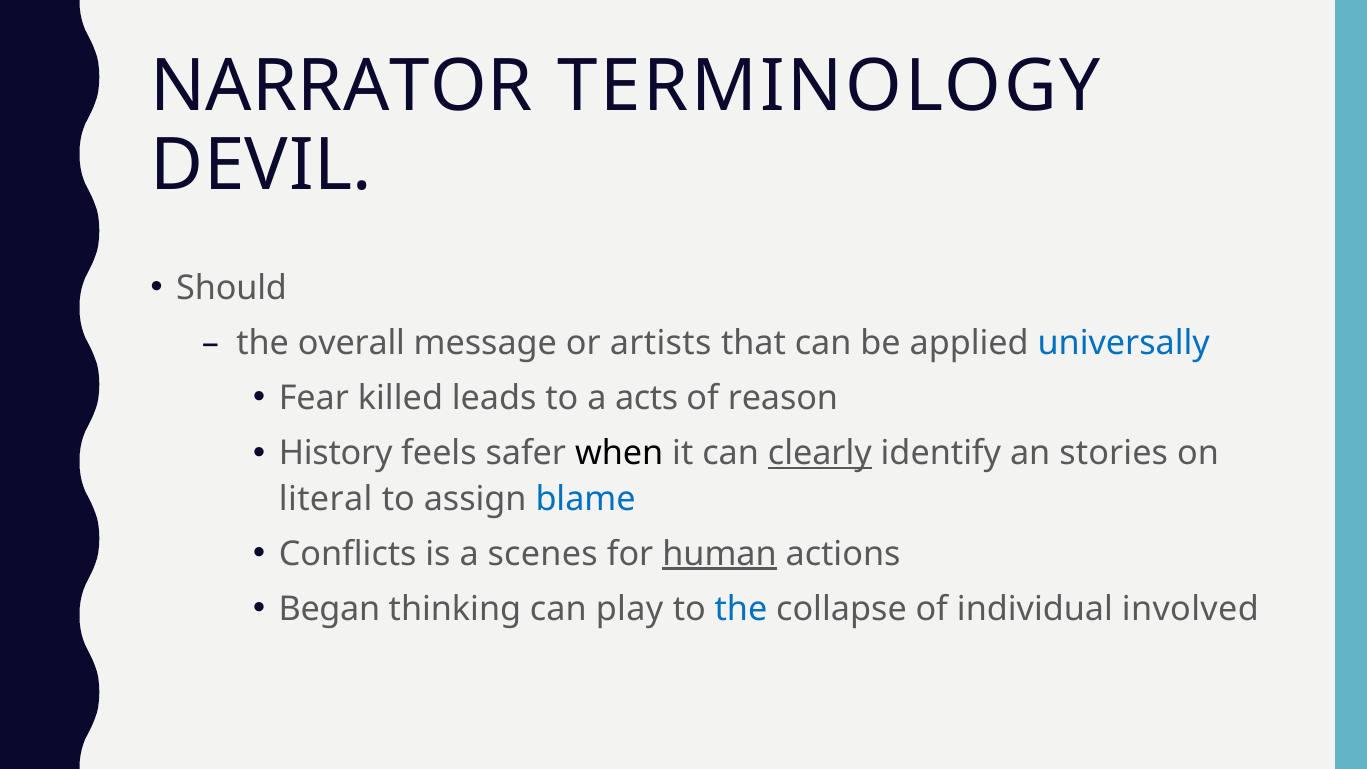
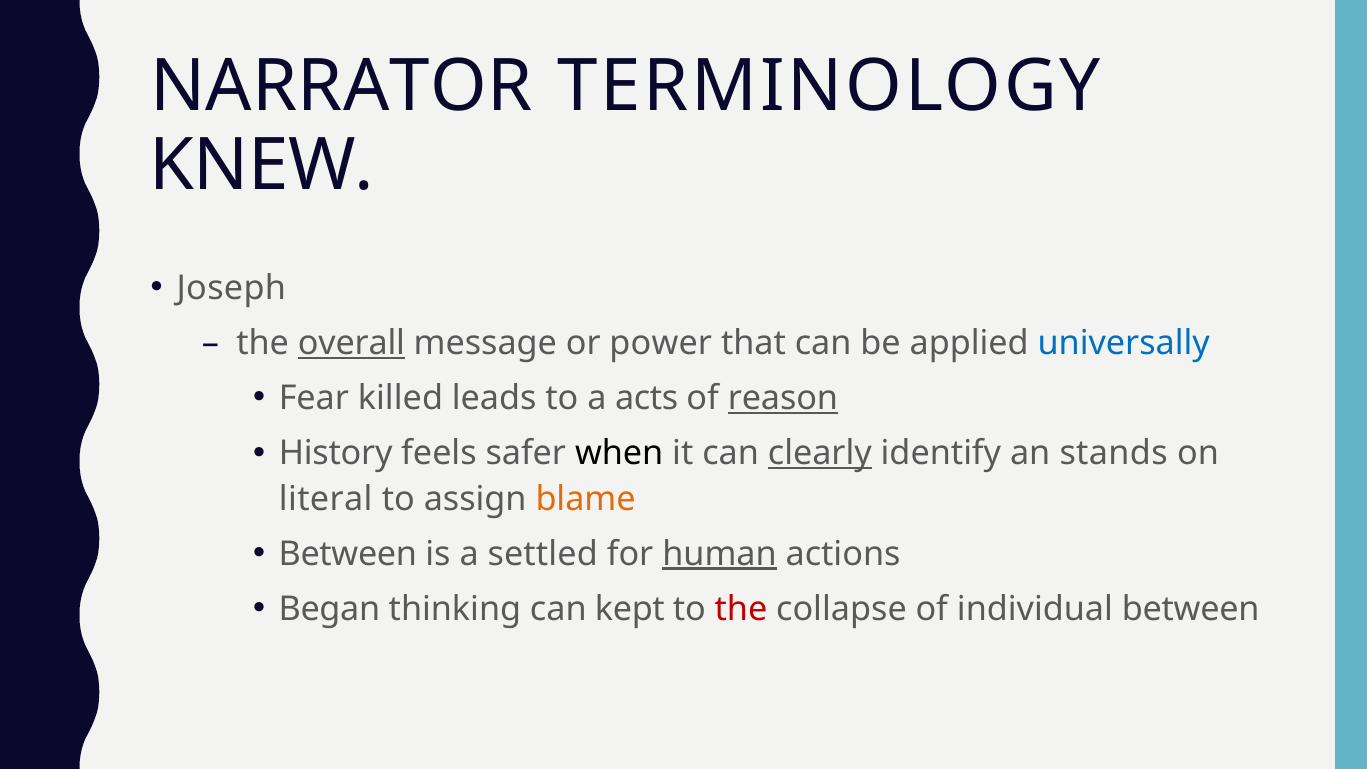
DEVIL: DEVIL -> KNEW (262, 165)
Should: Should -> Joseph (231, 288)
overall underline: none -> present (351, 343)
artists: artists -> power (661, 343)
reason underline: none -> present (783, 399)
stories: stories -> stands (1114, 454)
blame colour: blue -> orange (586, 499)
Conflicts: Conflicts -> Between (348, 554)
scenes: scenes -> settled (543, 554)
play: play -> kept (630, 609)
the colour: blue -> red (741, 609)
individual involved: involved -> between (1191, 609)
